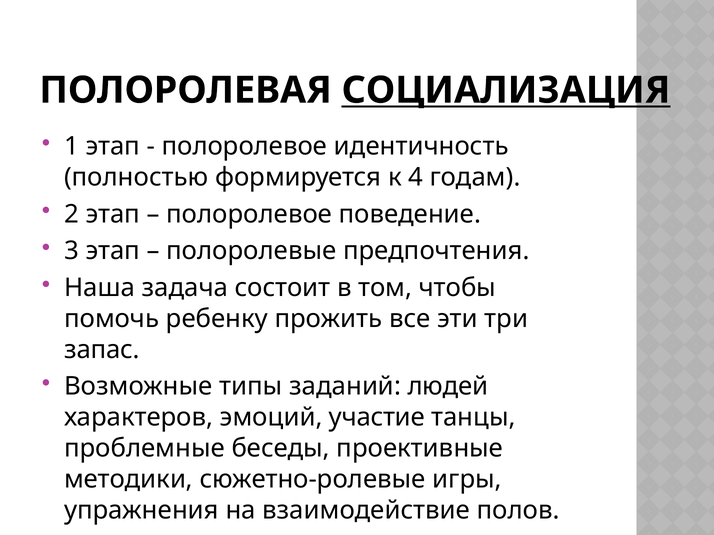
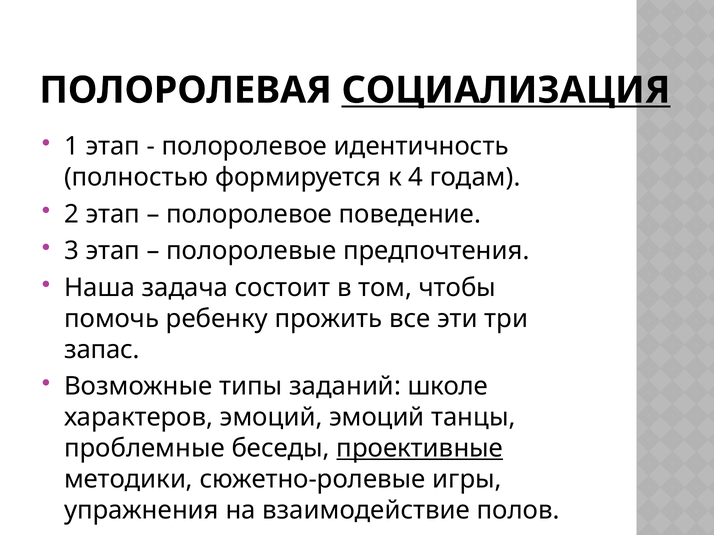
людей: людей -> школе (448, 387)
эмоций участие: участие -> эмоций (377, 418)
проективные underline: none -> present (420, 449)
